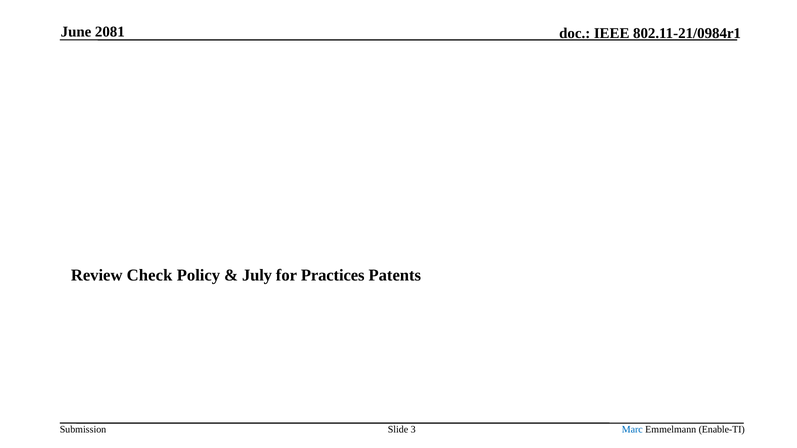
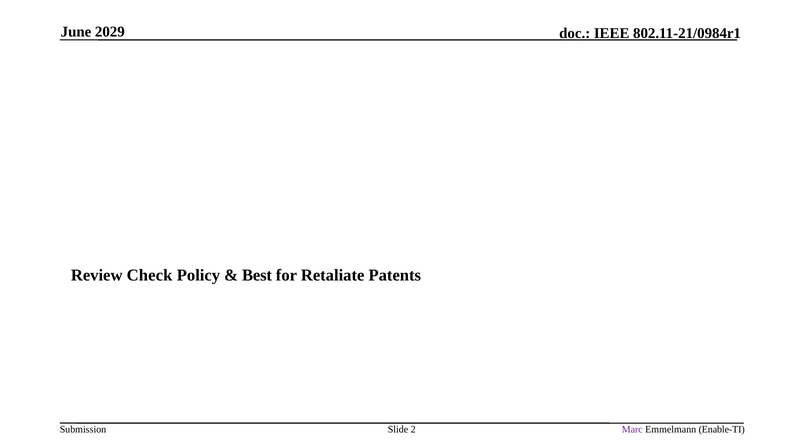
2081: 2081 -> 2029 (110, 32)
July: July -> Best (257, 275)
Practices: Practices -> Retaliate (333, 275)
3: 3 -> 2 (413, 430)
Marc colour: blue -> purple (632, 430)
